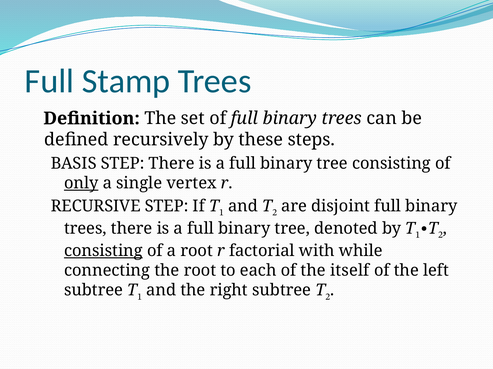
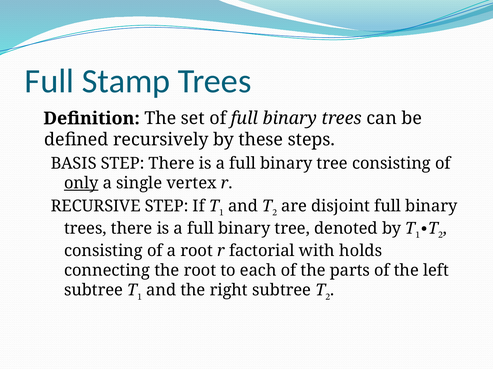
consisting underline: present -> none (103, 251)
while: while -> holds (361, 251)
itself: itself -> parts (350, 271)
